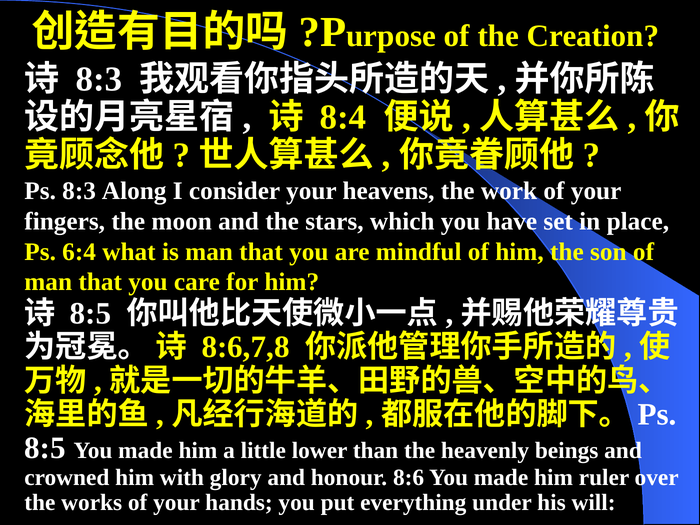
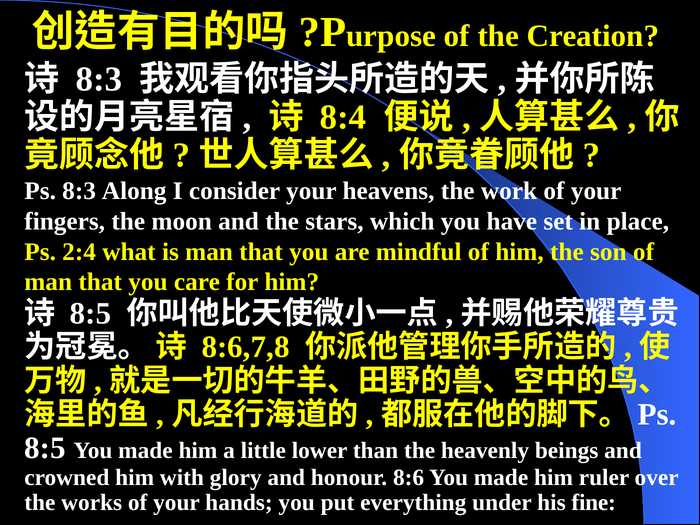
6:4: 6:4 -> 2:4 (79, 252)
will: will -> fine (594, 503)
